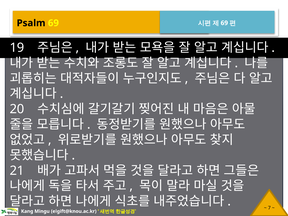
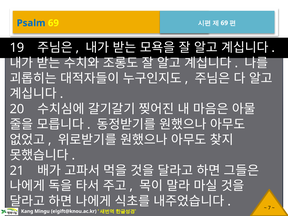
Psalm colour: black -> blue (31, 23)
